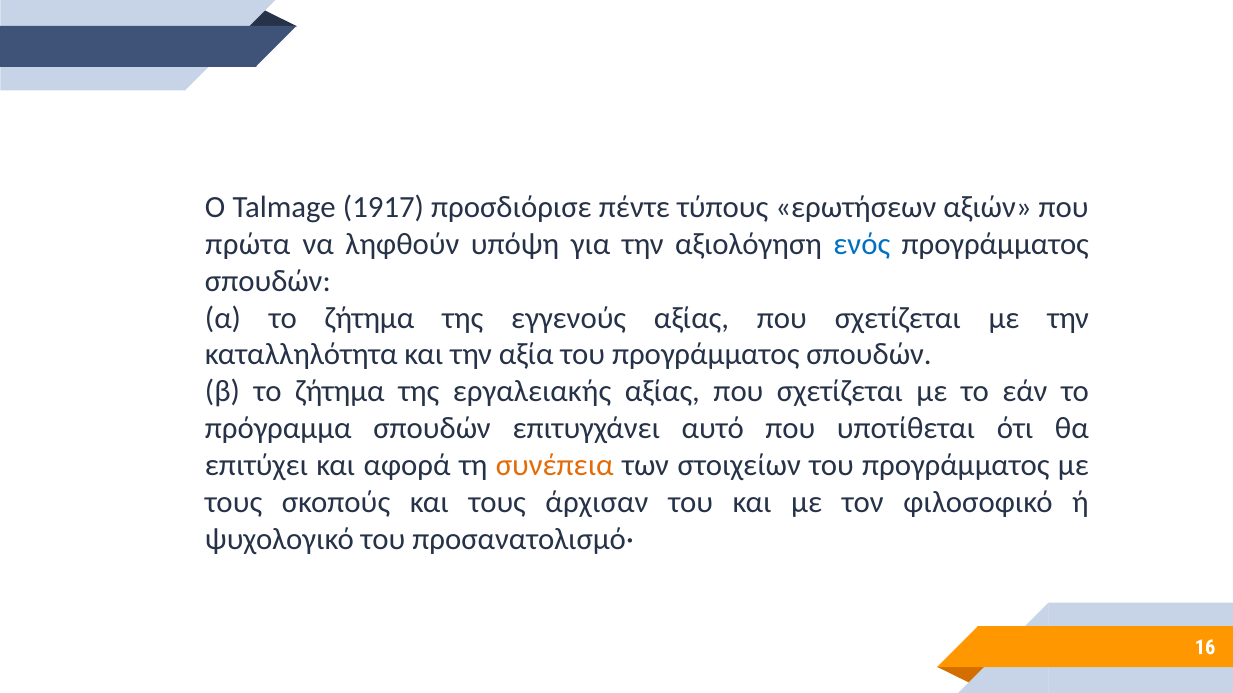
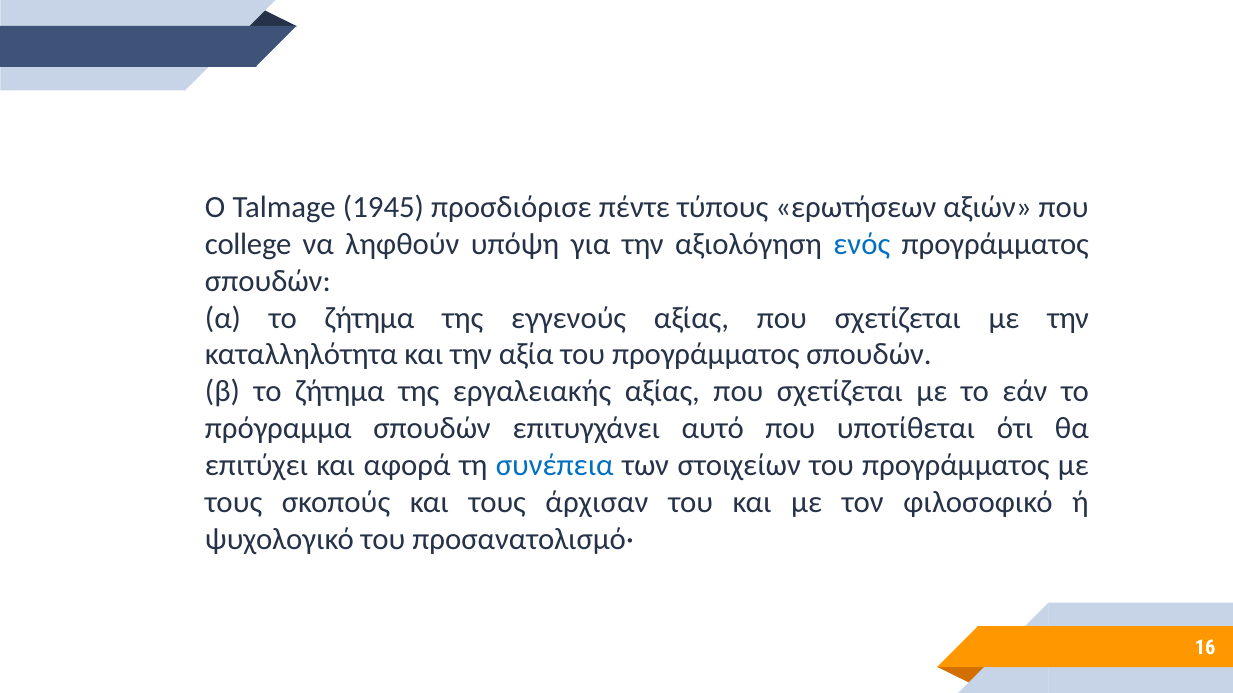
1917: 1917 -> 1945 (383, 207)
πρώτα: πρώτα -> college (248, 244)
συνέπεια colour: orange -> blue (555, 466)
